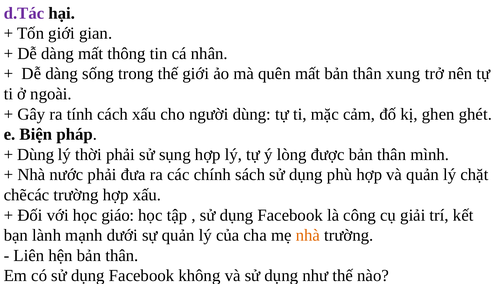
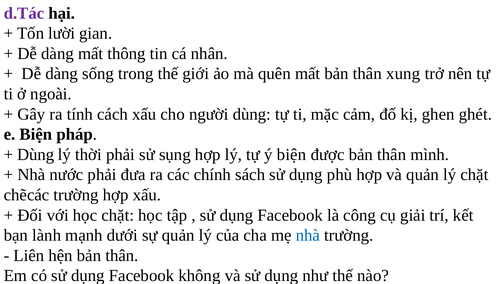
Tốn giới: giới -> lười (62, 33)
ý lòng: lòng -> biện (292, 154)
học giáo: giáo -> chặt (118, 215)
nhà colour: orange -> blue (308, 235)
